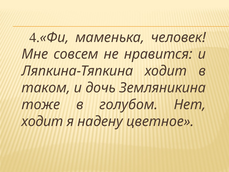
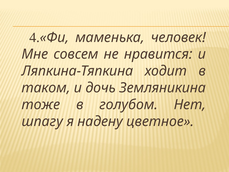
ходит: ходит -> шпагу (42, 121)
